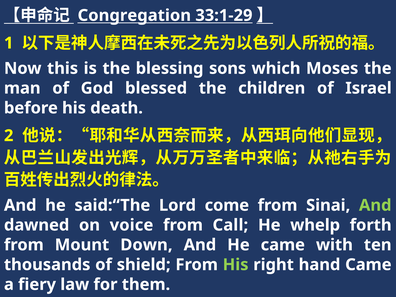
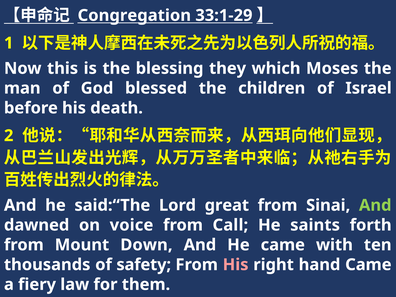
sons: sons -> they (228, 68)
come: come -> great (227, 205)
whelp: whelp -> saints (315, 225)
shield: shield -> safety (144, 265)
His colour: light green -> pink (236, 265)
